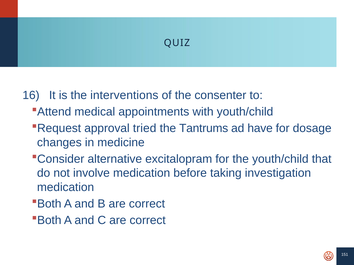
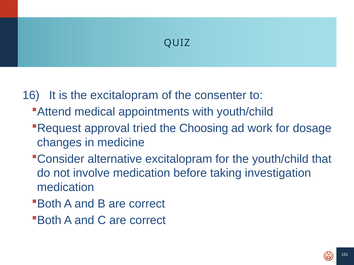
the interventions: interventions -> excitalopram (124, 96)
Tantrums: Tantrums -> Choosing (204, 129)
have: have -> work (260, 129)
